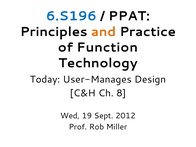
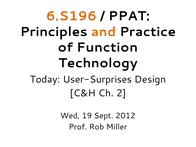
6.S196 colour: blue -> orange (71, 16)
User-Manages: User-Manages -> User-Surprises (97, 79)
8: 8 -> 2 (121, 93)
